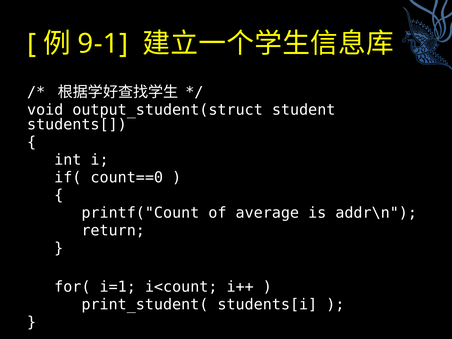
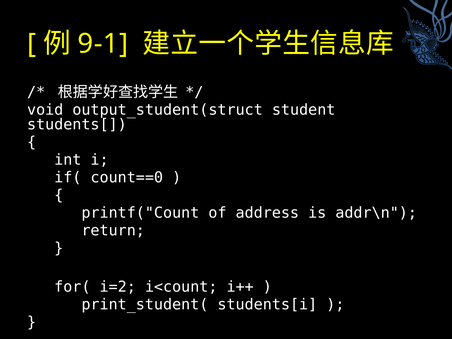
average: average -> address (267, 213)
i=1: i=1 -> i=2 (118, 287)
